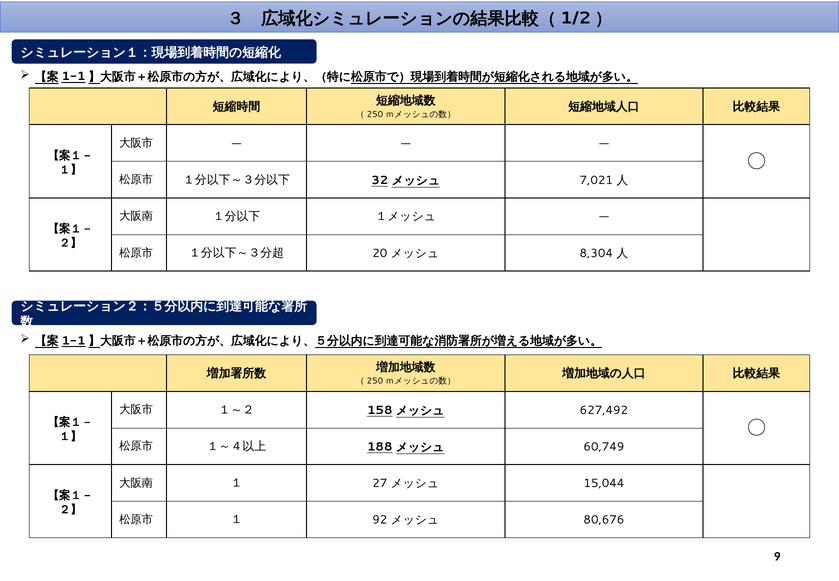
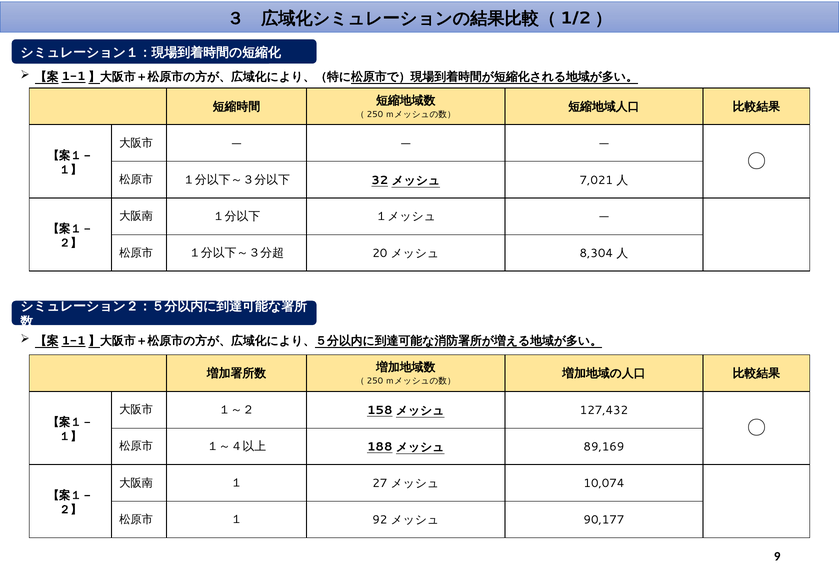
627,492: 627,492 -> 127,432 (604, 410)
60,749: 60,749 -> 89,169 (604, 447)
15,044: 15,044 -> 10,074 (604, 483)
80,676: 80,676 -> 90,177 (604, 520)
